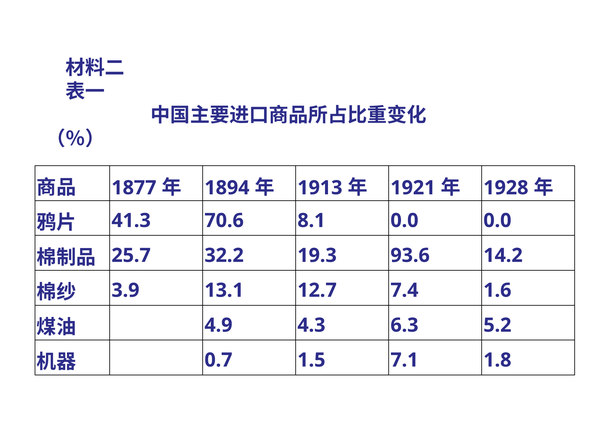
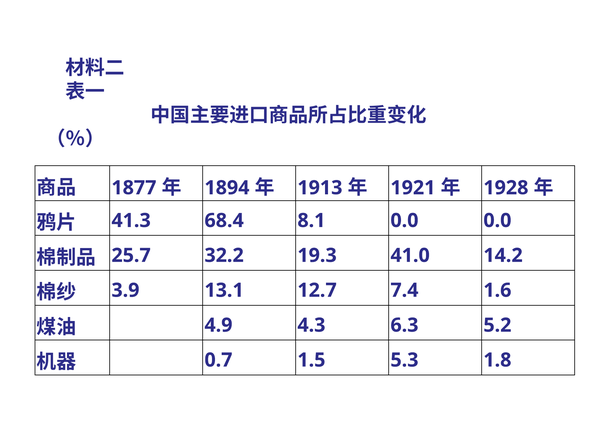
70.6: 70.6 -> 68.4 (224, 221)
93.6: 93.6 -> 41.0 (410, 256)
7.1: 7.1 -> 5.3 (404, 360)
